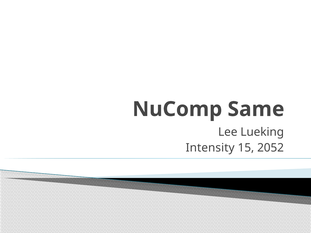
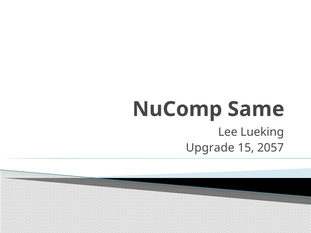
Intensity: Intensity -> Upgrade (210, 148)
2052: 2052 -> 2057 (271, 148)
